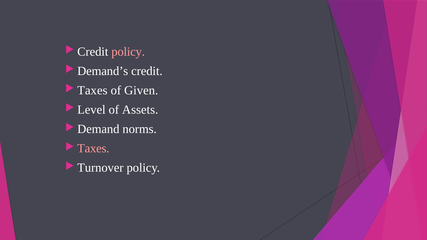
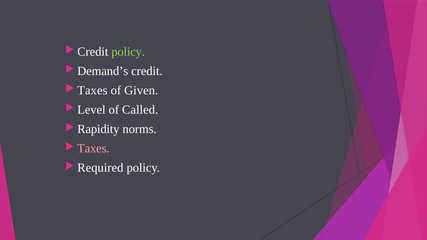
policy colour: pink -> light green (128, 52)
Assets: Assets -> Called (140, 110)
Demand: Demand -> Rapidity (98, 129)
Turnover: Turnover -> Required (100, 168)
